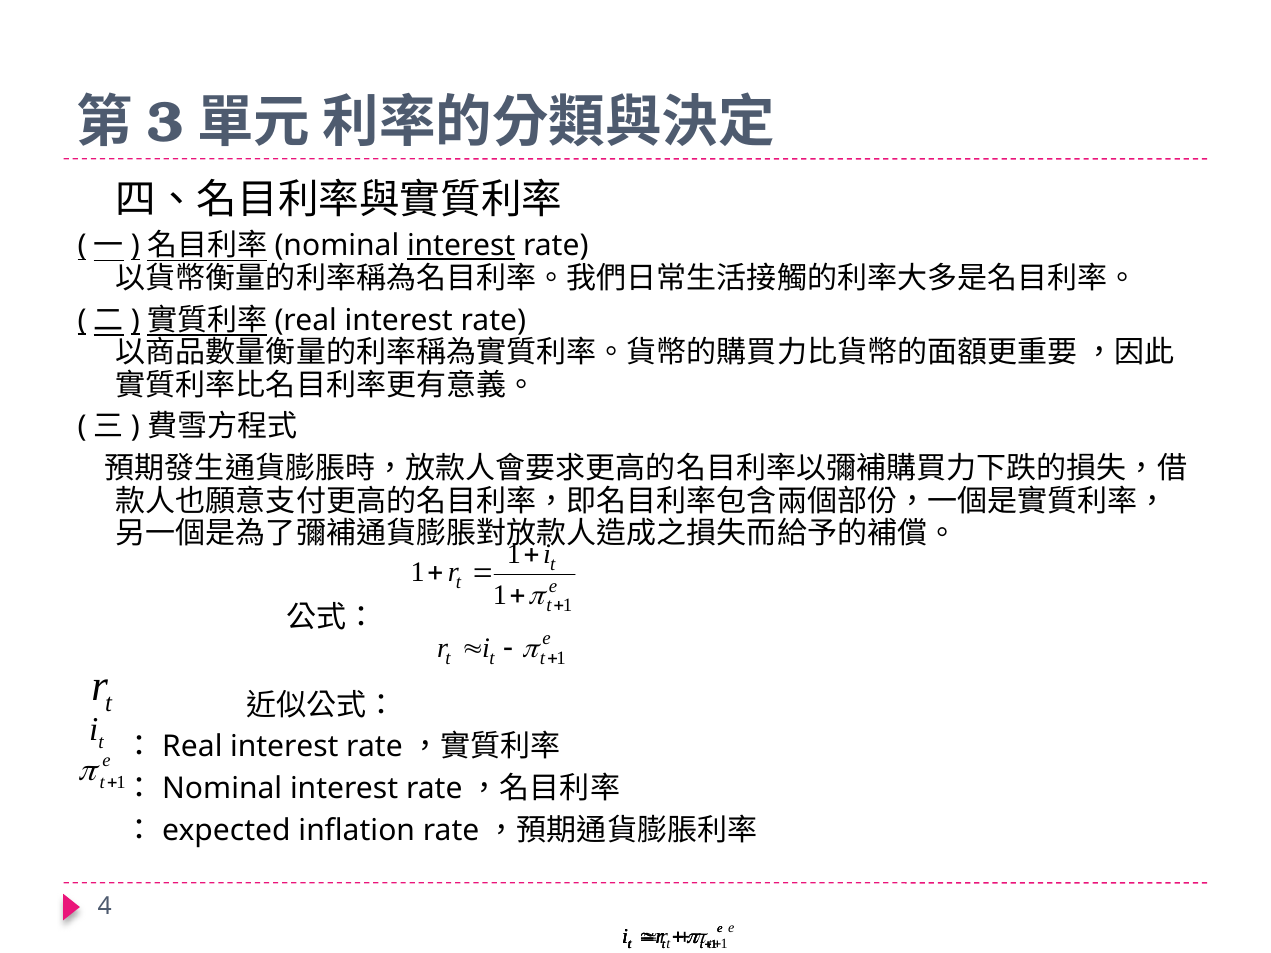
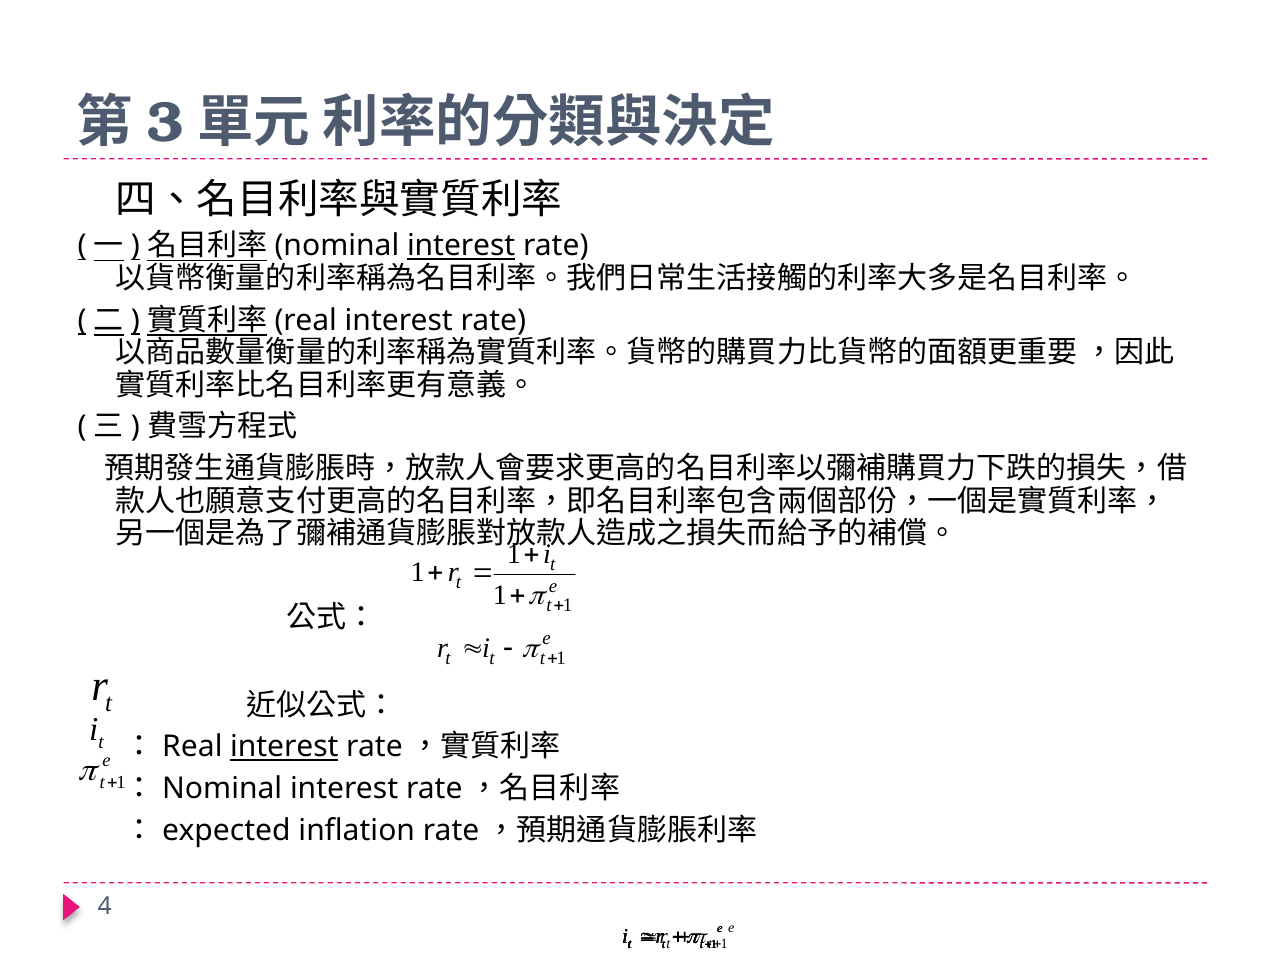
interest underline: none -> present (284, 747)
